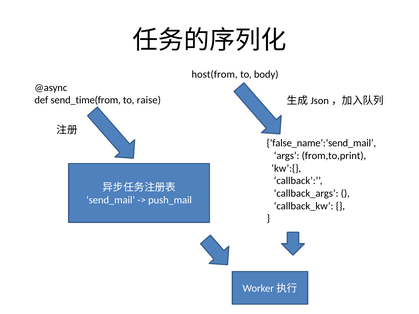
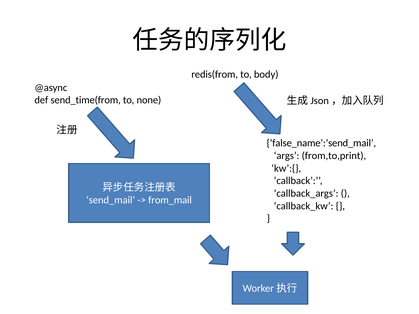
host(from: host(from -> redis(from (215, 75)
raise: raise -> none (149, 100)
push_mail: push_mail -> from_mail (170, 200)
